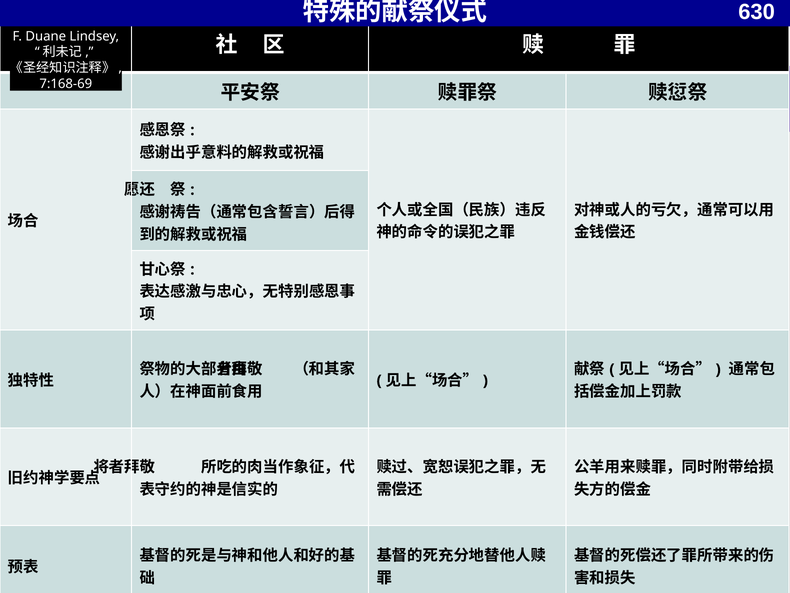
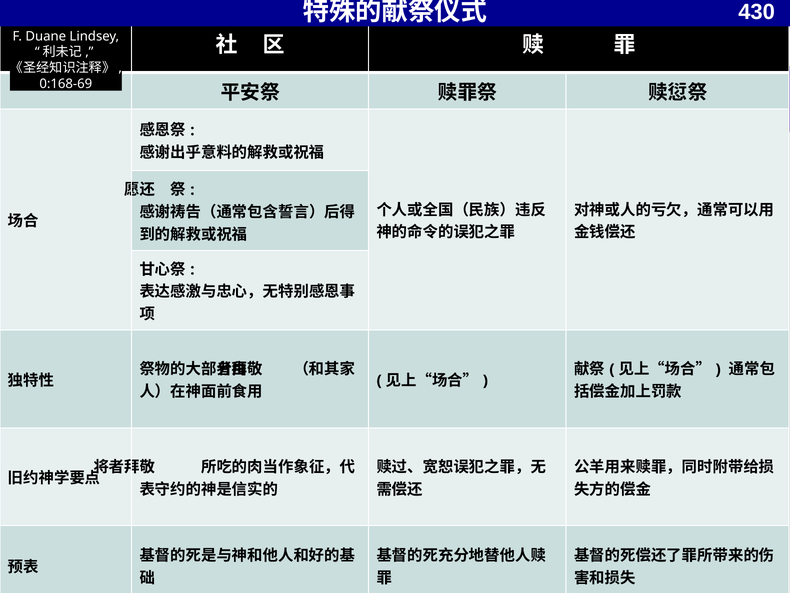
630: 630 -> 430 (757, 12)
7:168-69: 7:168-69 -> 0:168-69 (66, 84)
